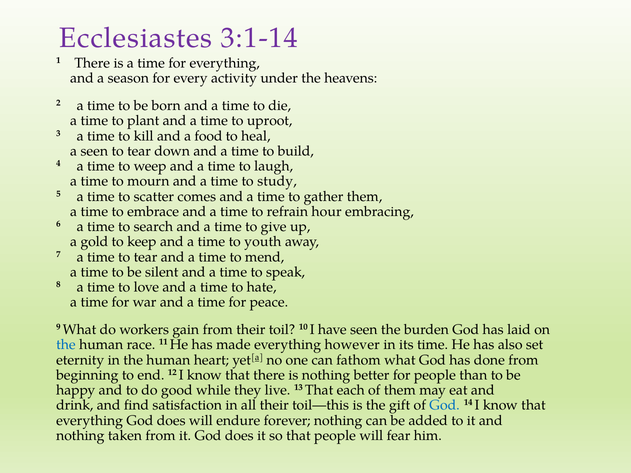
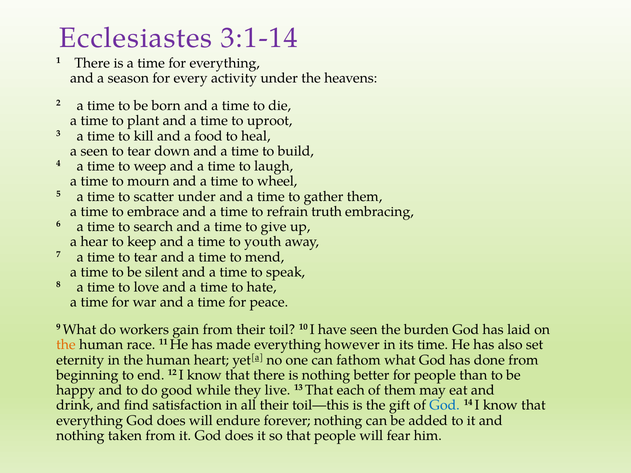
study: study -> wheel (277, 181)
scatter comes: comes -> under (197, 197)
hour: hour -> truth (327, 212)
gold: gold -> hear (94, 242)
the colour: blue -> orange (66, 345)
